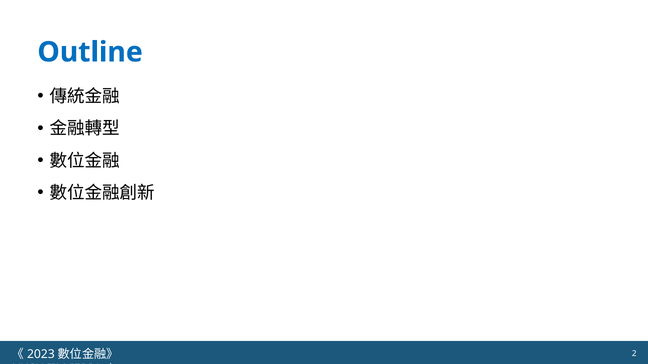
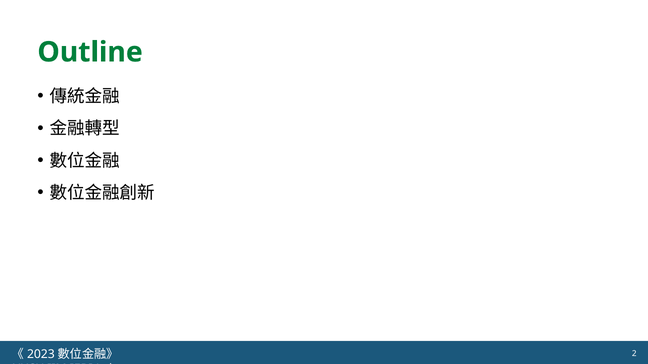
Outline colour: blue -> green (90, 52)
